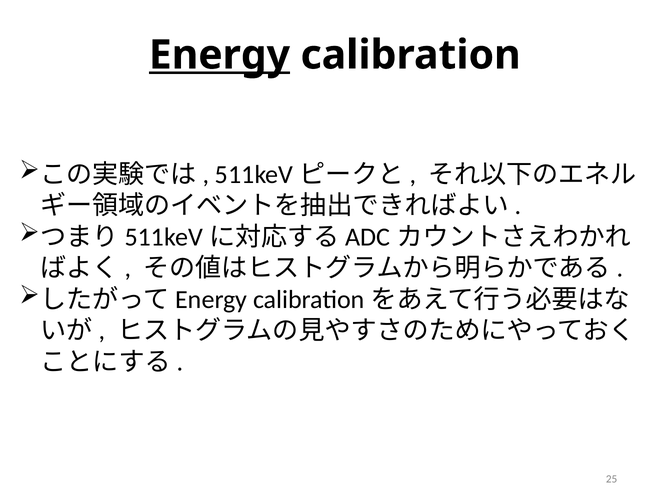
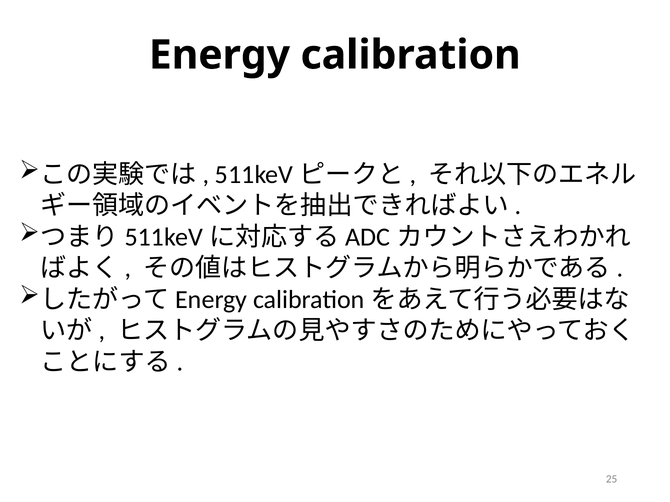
Energy underline: present -> none (219, 55)
